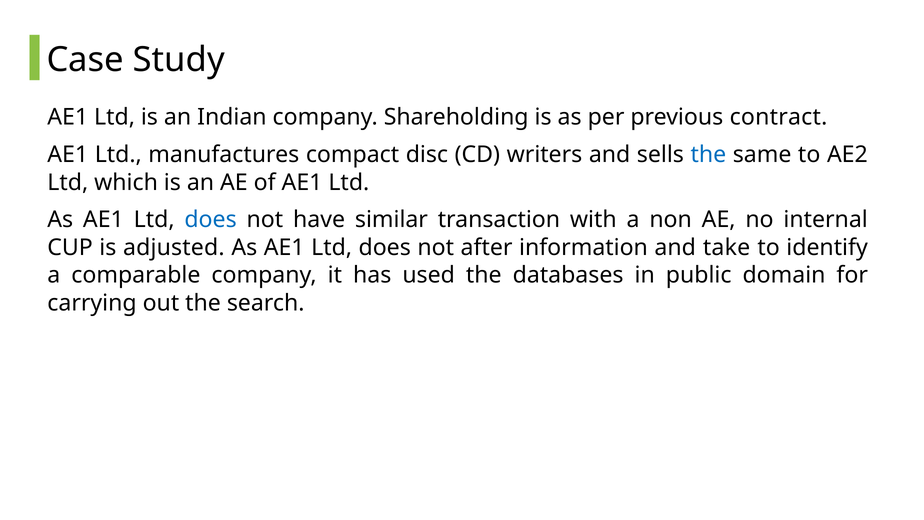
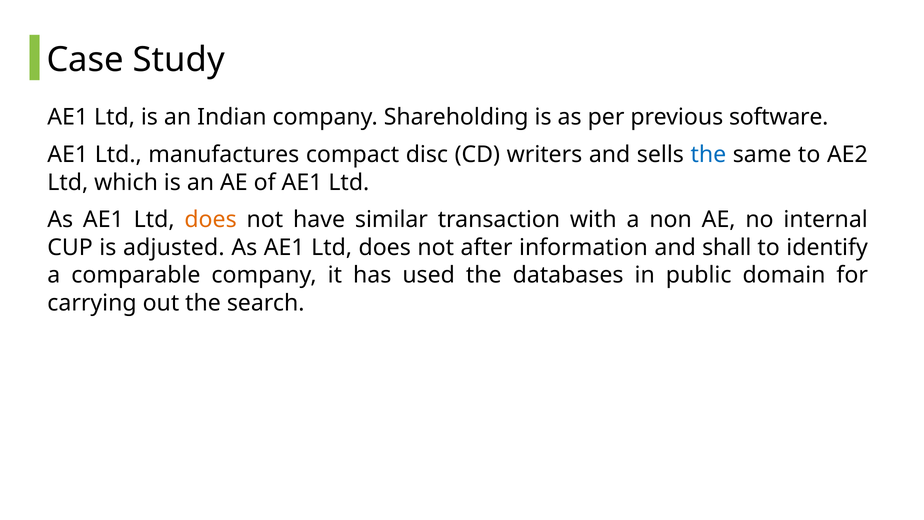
contract: contract -> software (779, 117)
does colour: blue -> orange (211, 220)
take: take -> shall (727, 247)
